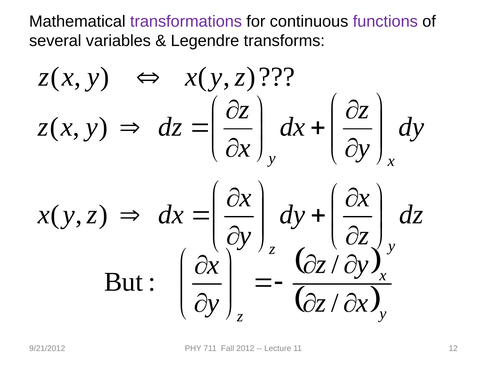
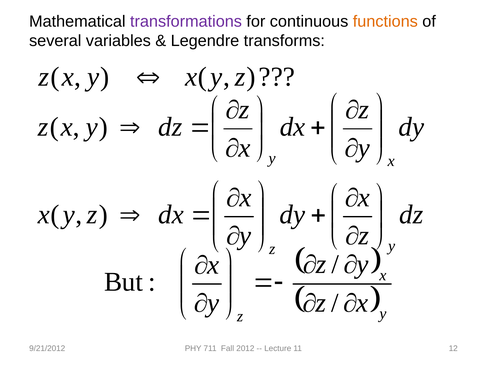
functions colour: purple -> orange (385, 21)
